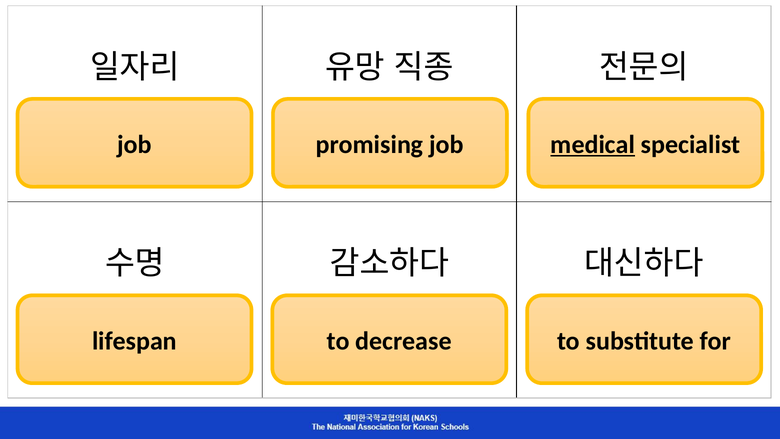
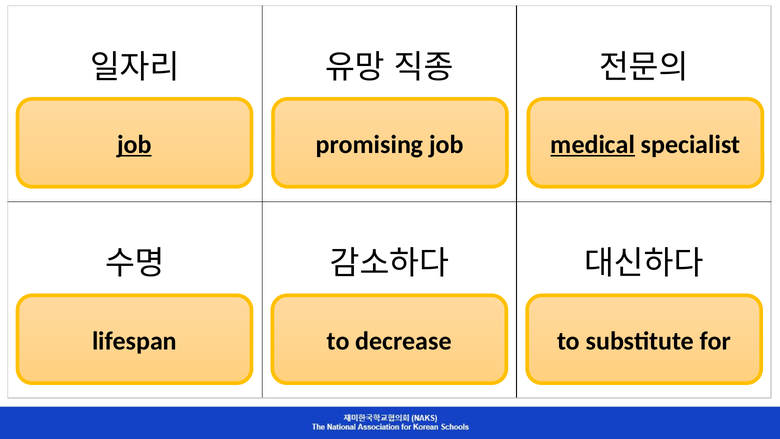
job underline: none -> present (134, 145)
